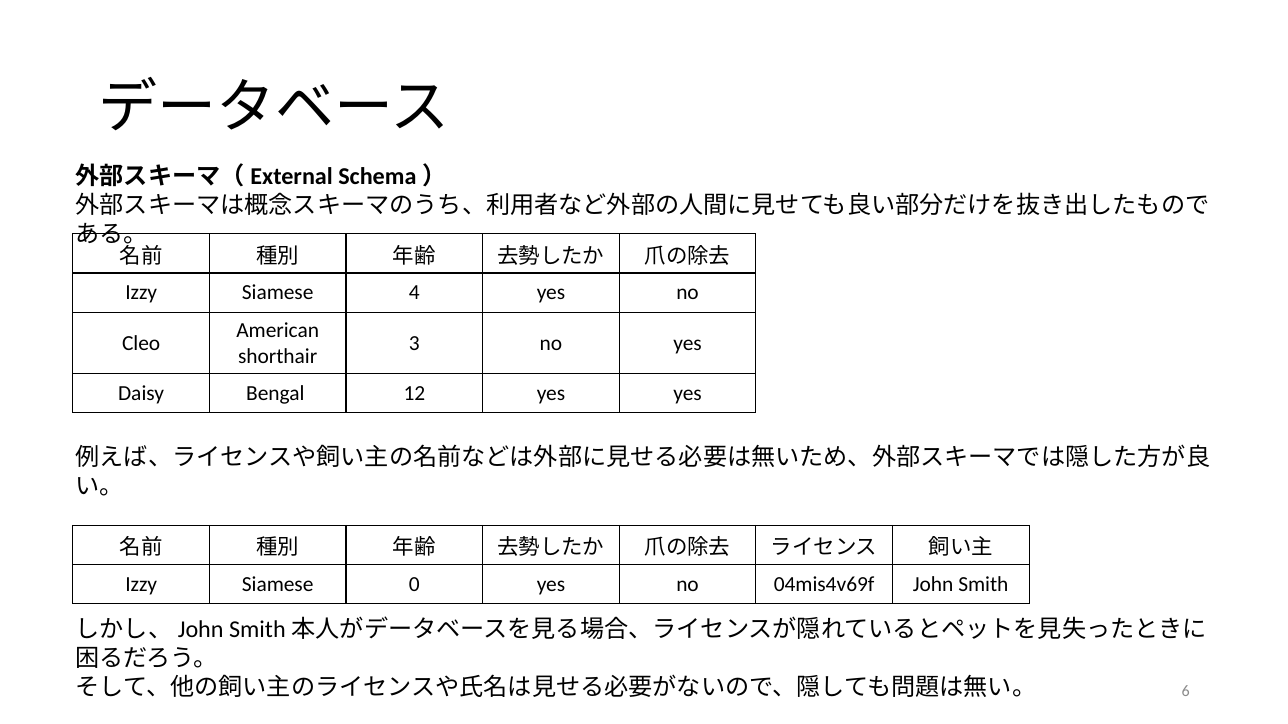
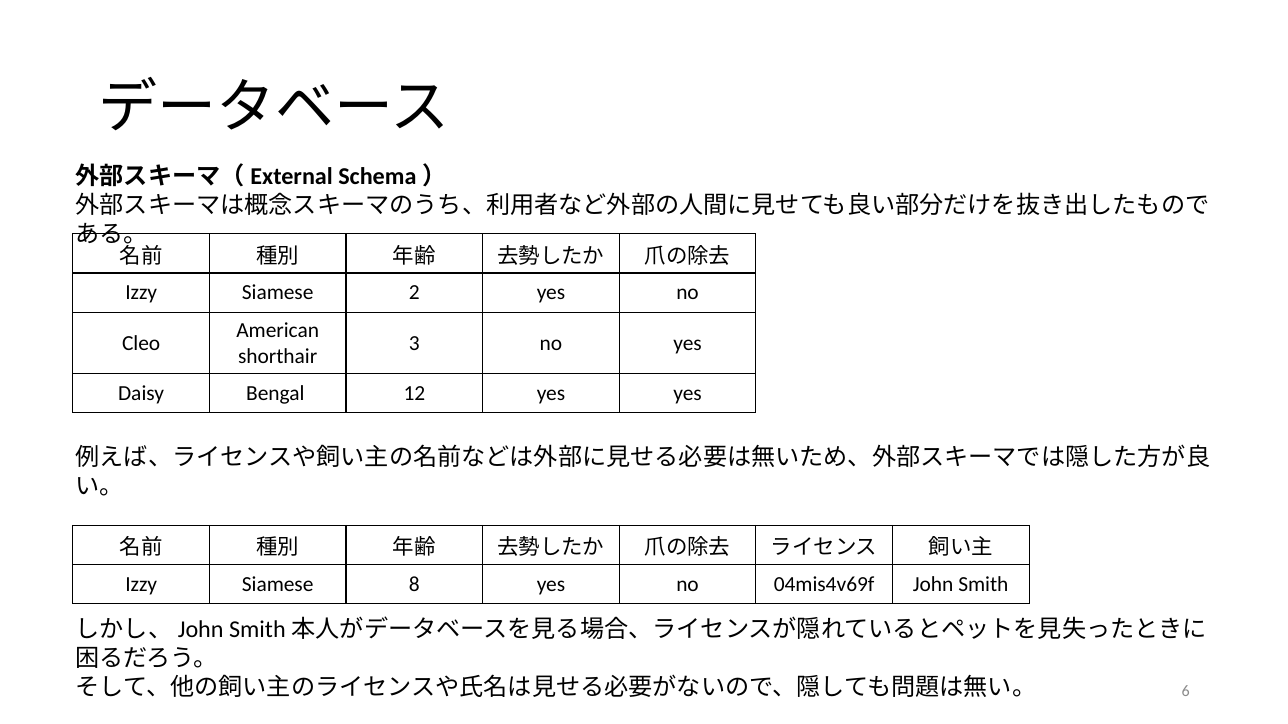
4: 4 -> 2 (414, 293)
0: 0 -> 8 (414, 585)
